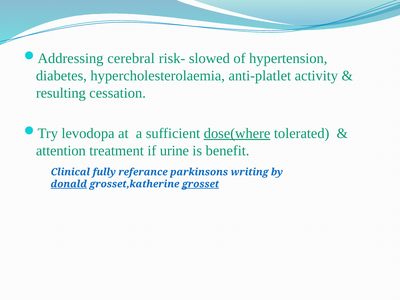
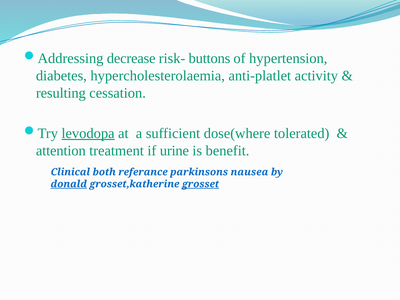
cerebral: cerebral -> decrease (131, 58)
slowed: slowed -> buttons (209, 58)
levodopa underline: none -> present (88, 133)
dose(where underline: present -> none (237, 133)
fully: fully -> both (104, 172)
writing: writing -> nausea (249, 172)
